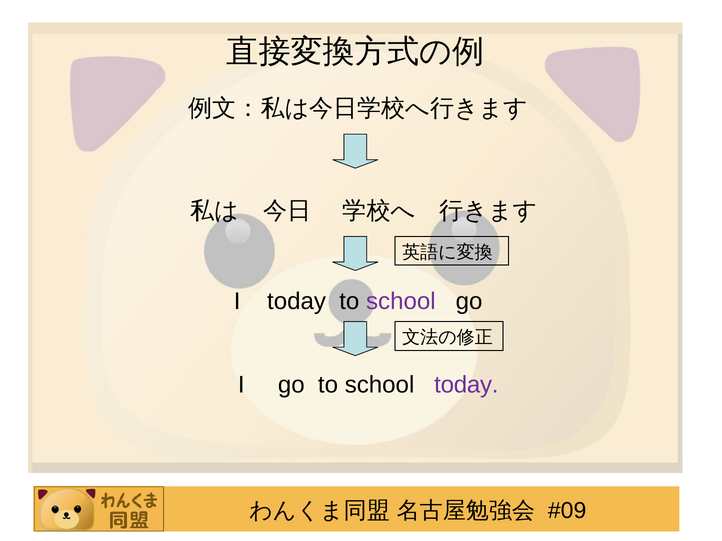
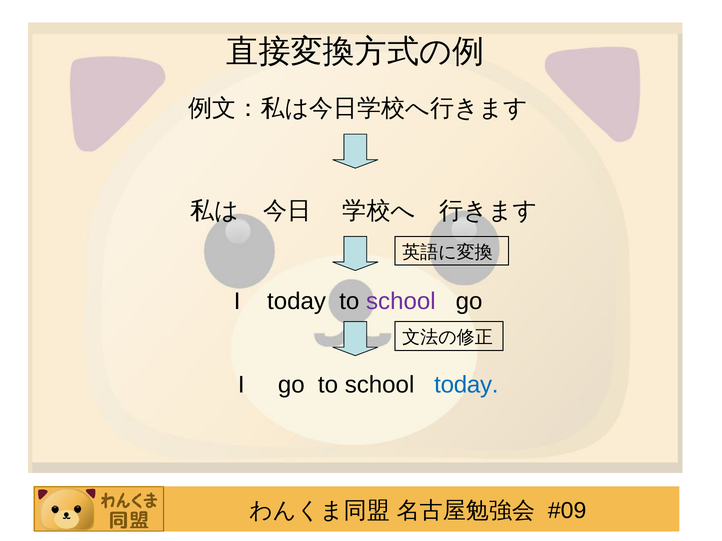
today colour: purple -> blue (466, 385)
